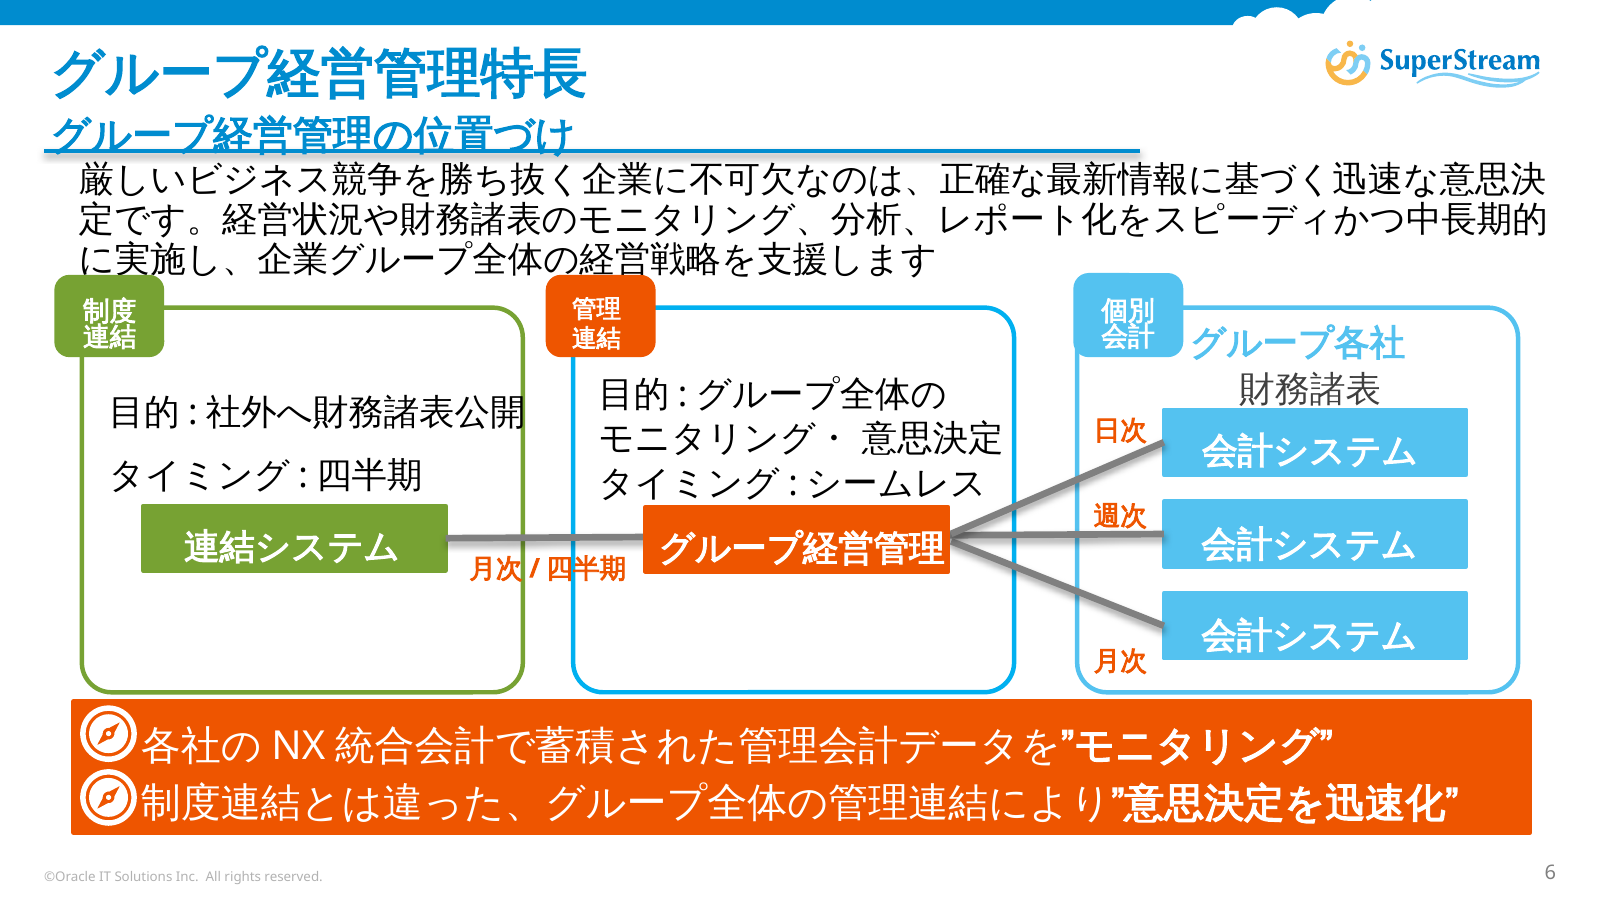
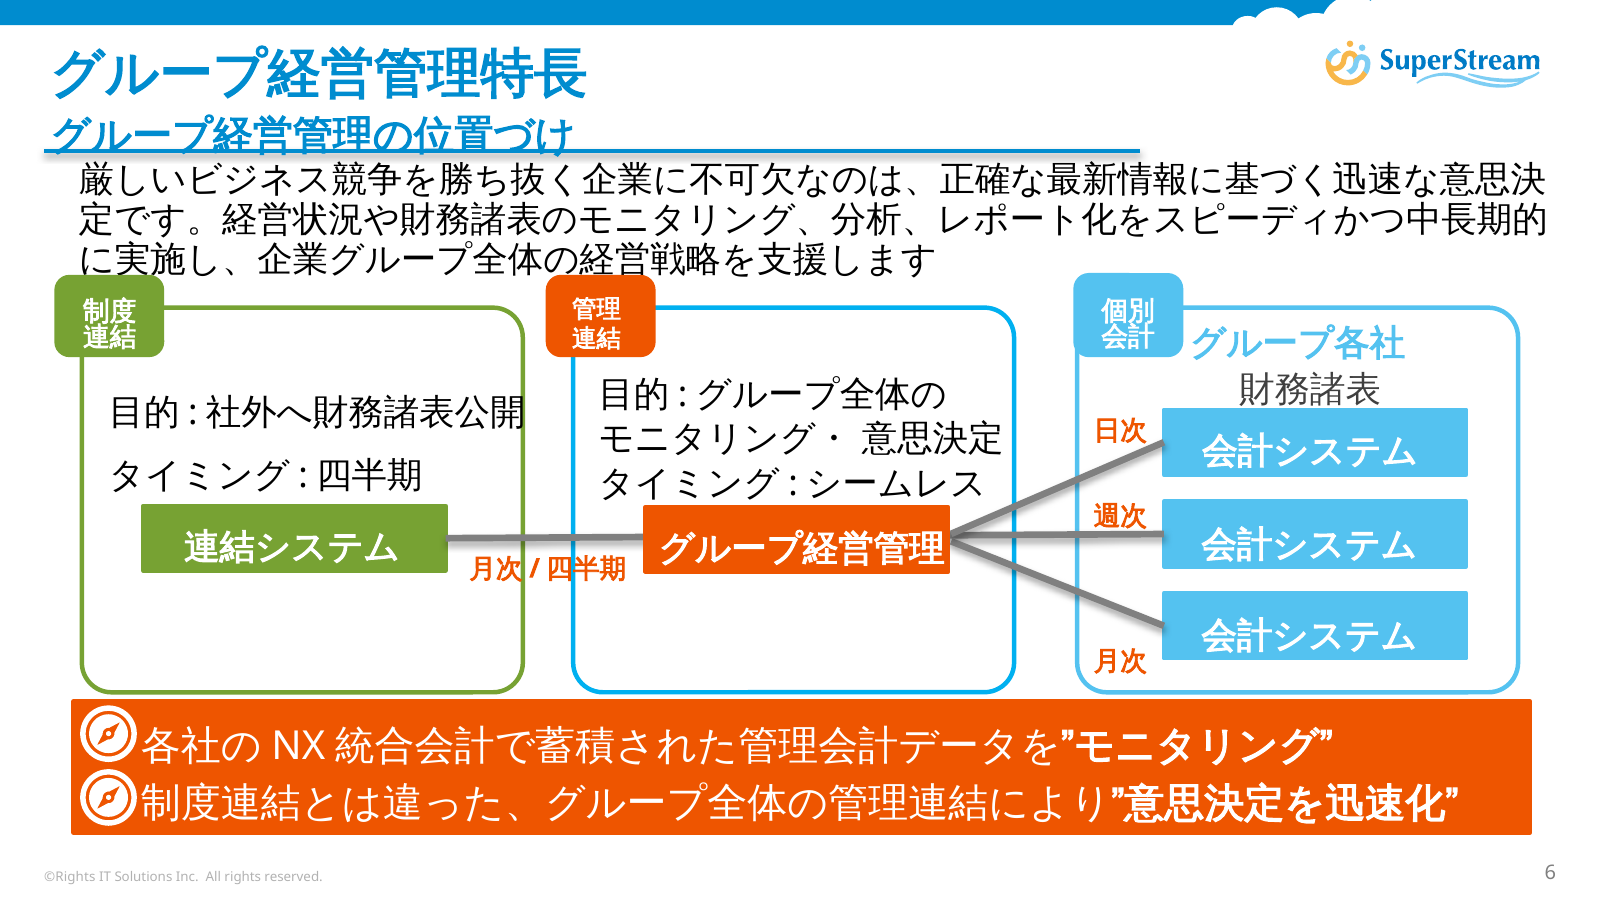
©Oracle: ©Oracle -> ©Rights (70, 877)
